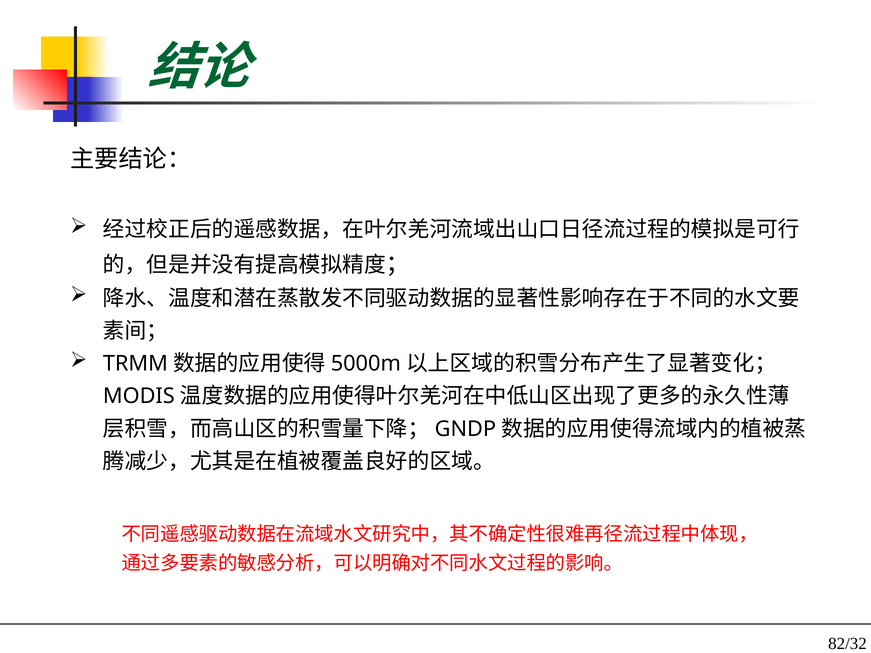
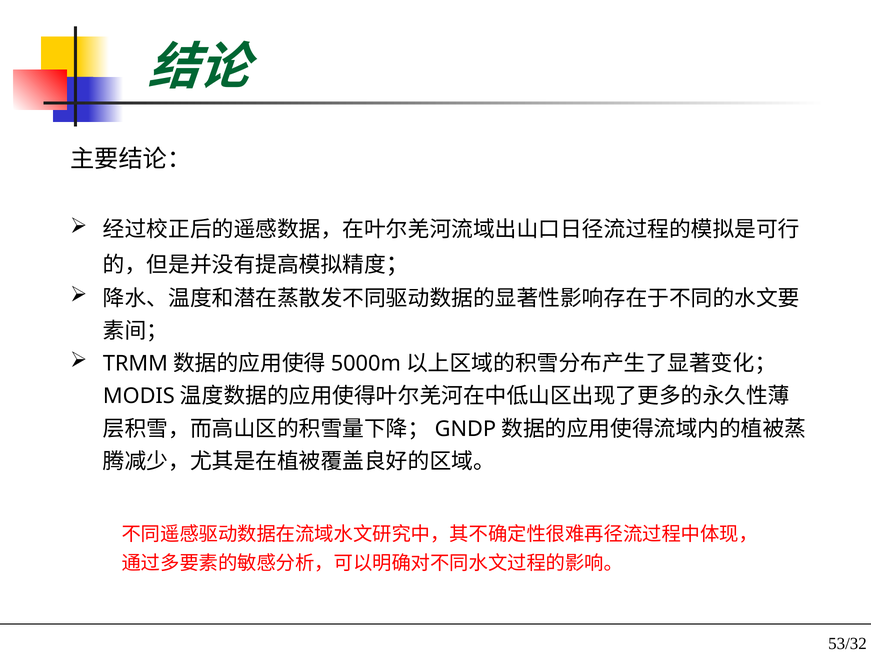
82/32: 82/32 -> 53/32 (847, 644)
